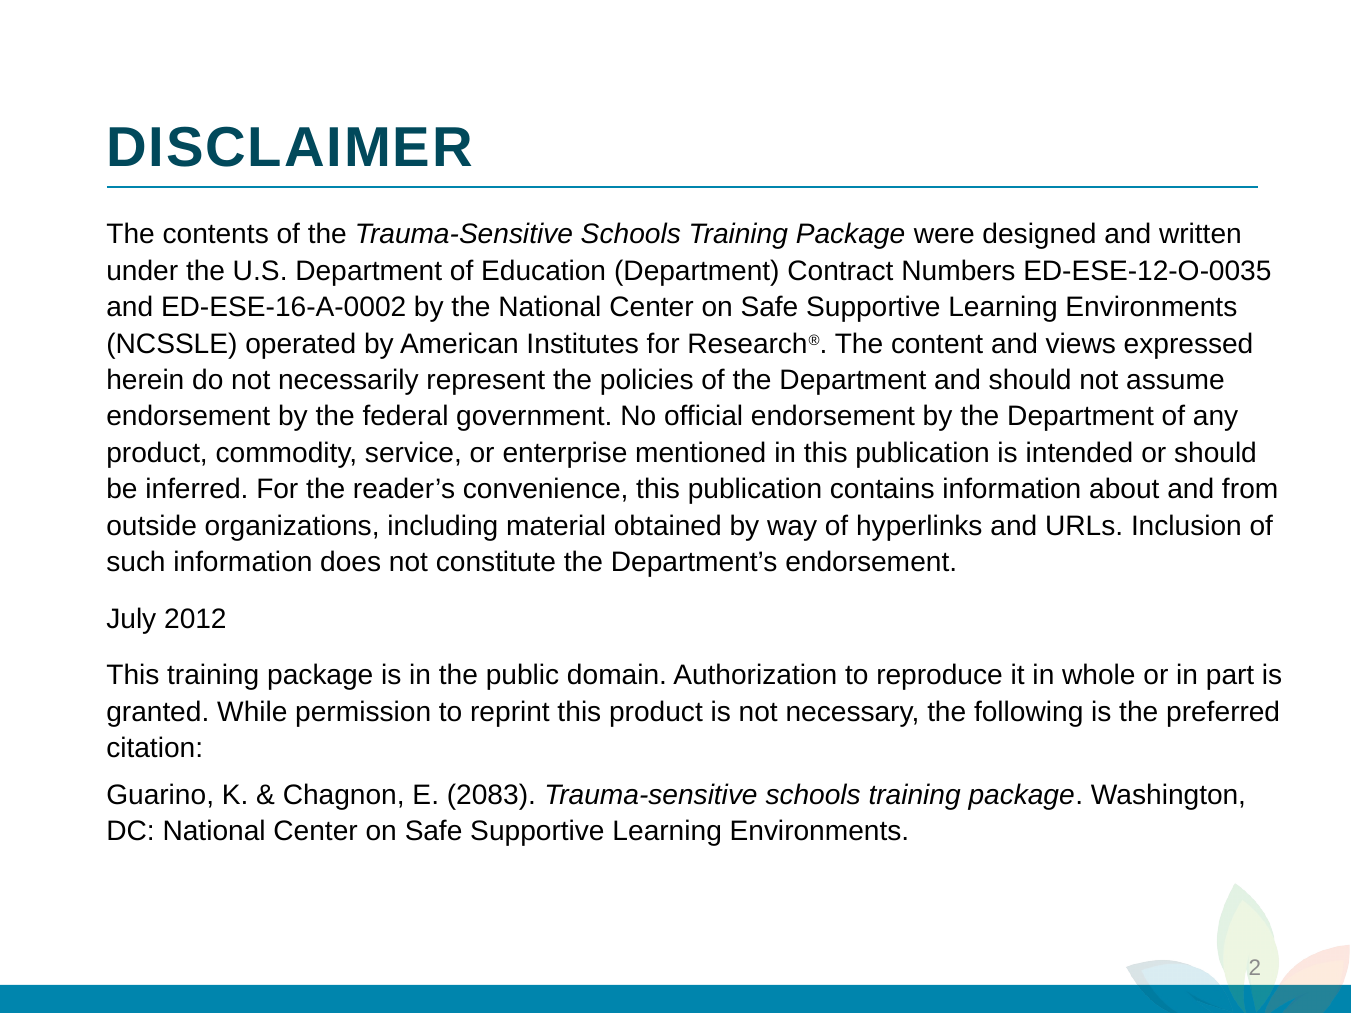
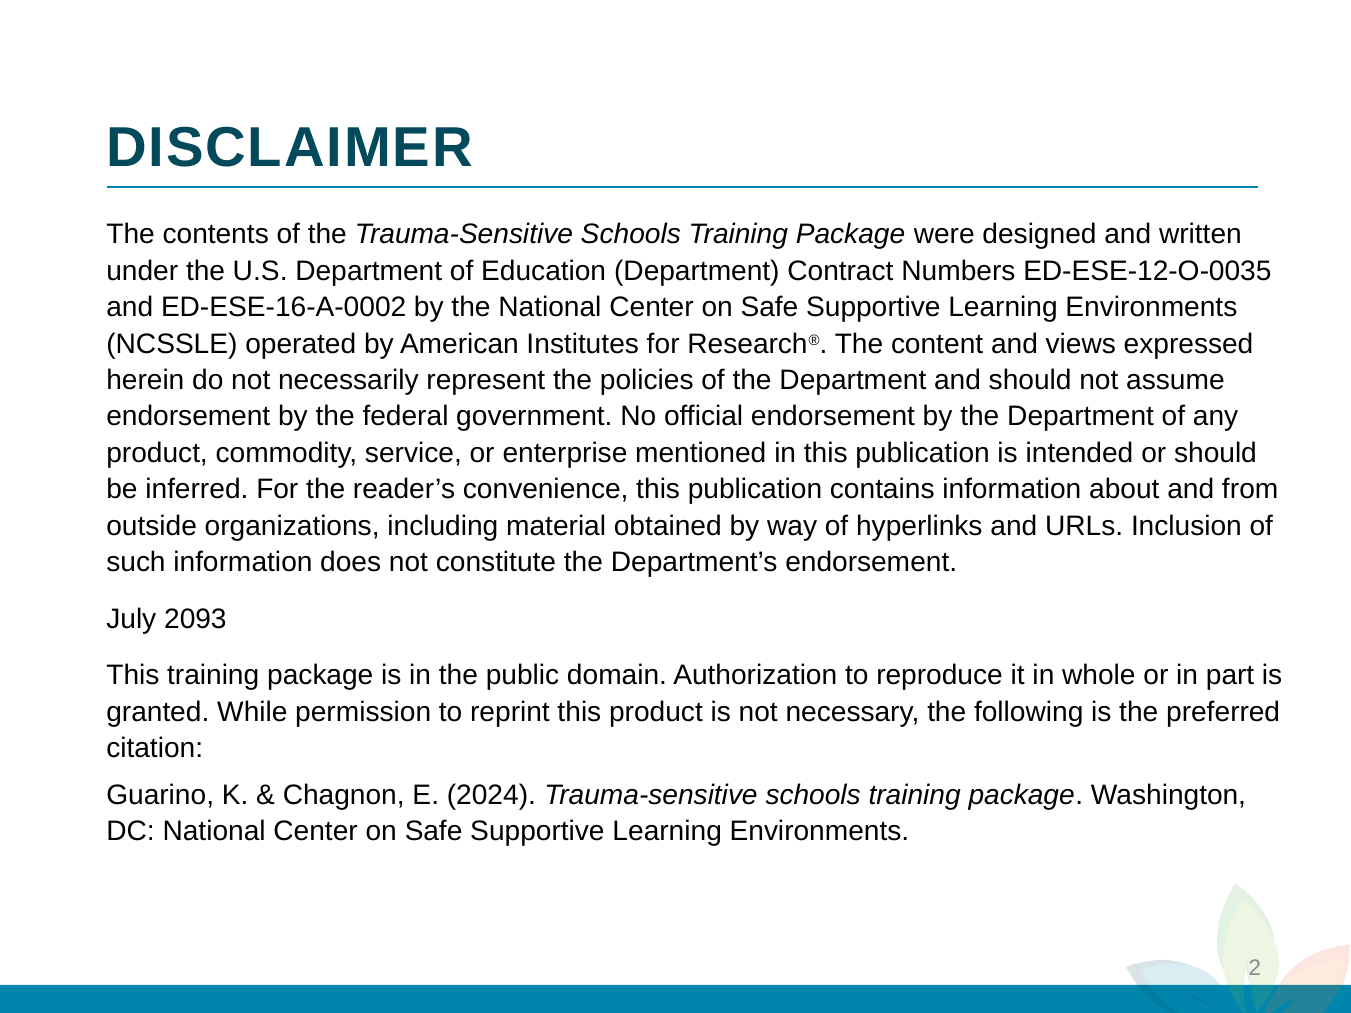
2012: 2012 -> 2093 (195, 619)
2083: 2083 -> 2024 (491, 795)
